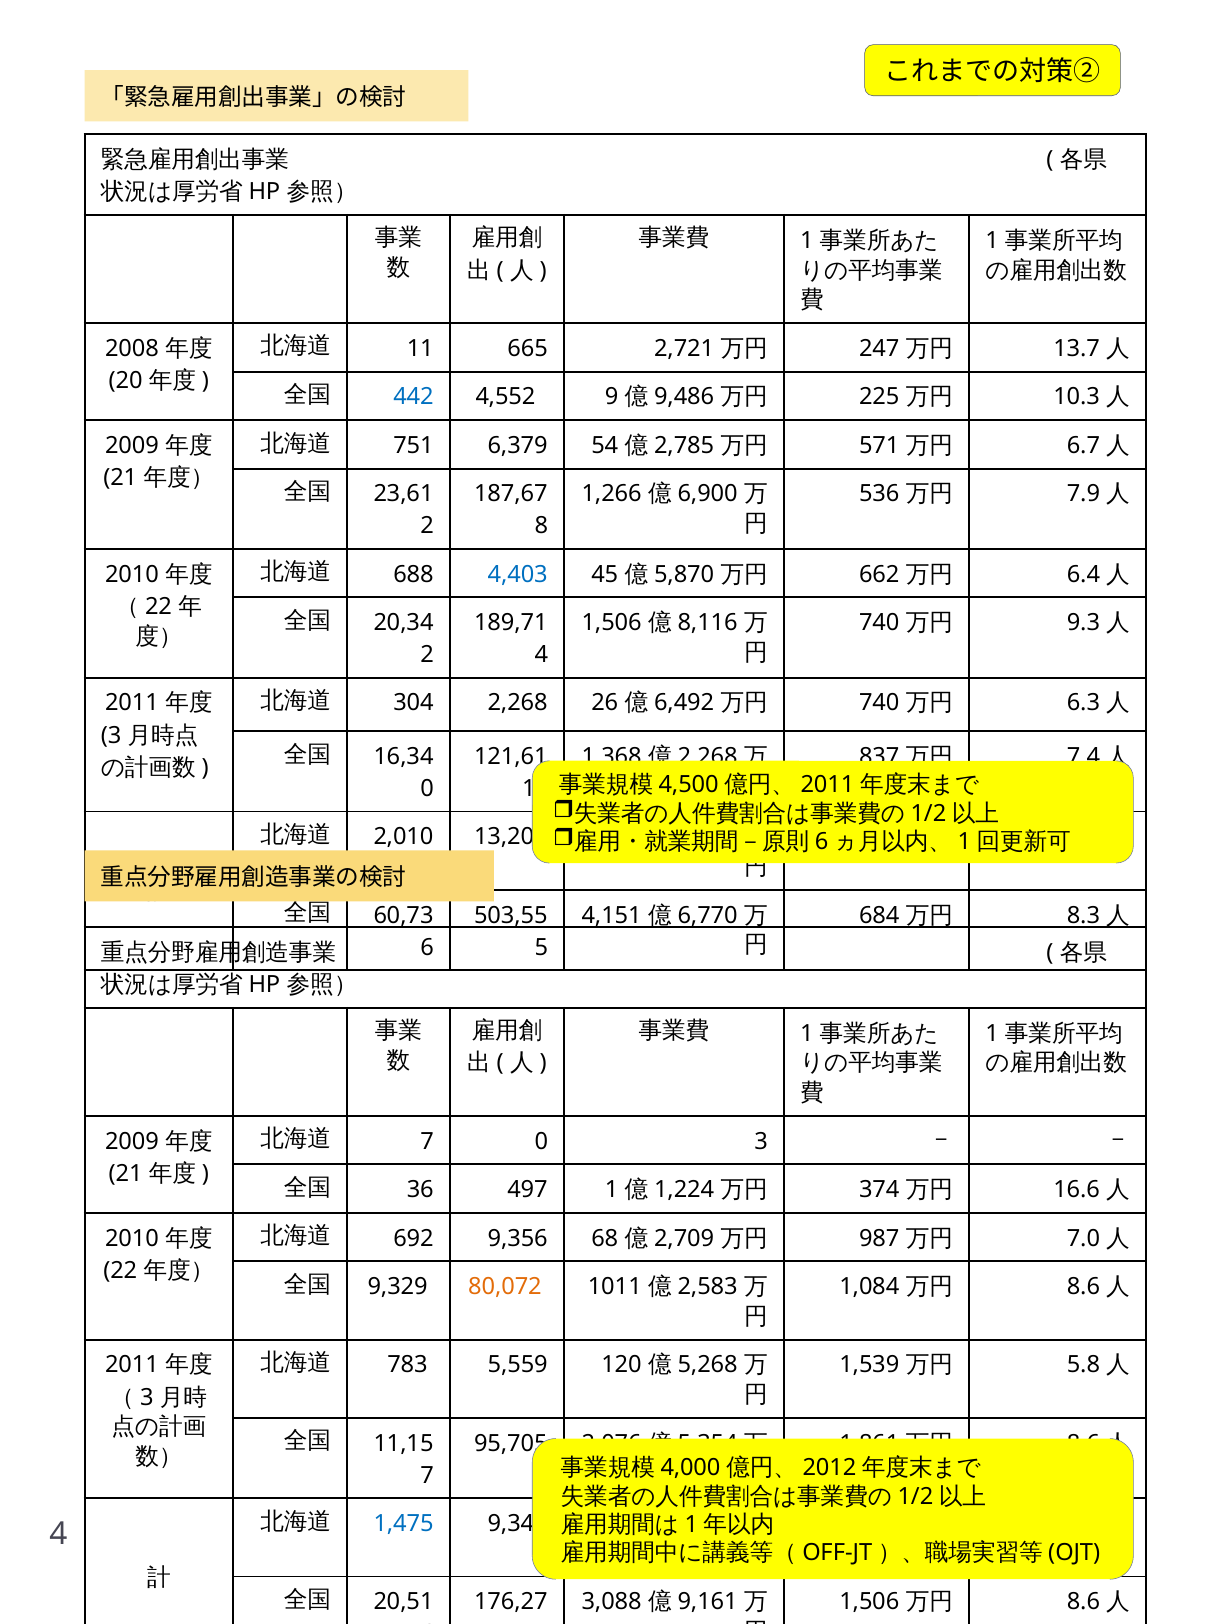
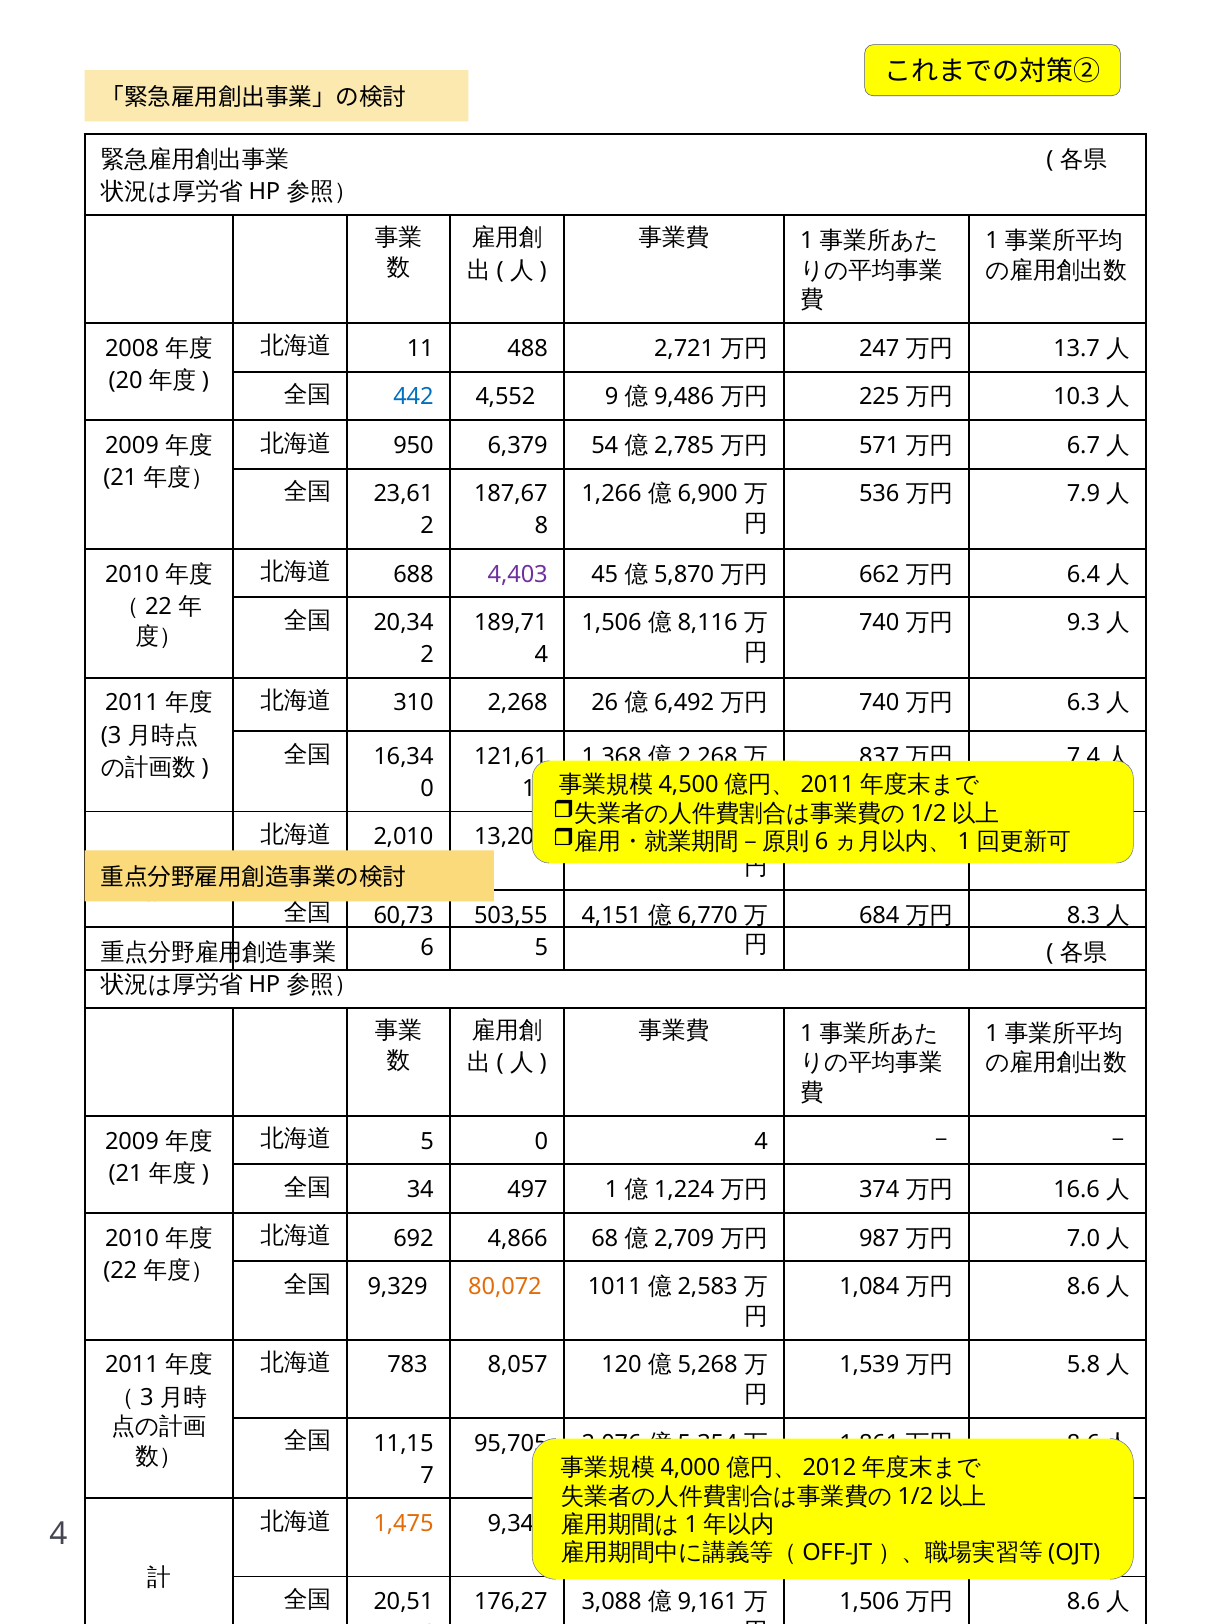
665: 665 -> 488 (528, 349)
751: 751 -> 950 (413, 446)
4,403 colour: blue -> purple (518, 574)
304: 304 -> 310 (413, 703)
7: 7 -> 5 (427, 1141)
0 3: 3 -> 4 (761, 1141)
36: 36 -> 34 (420, 1190)
9,356: 9,356 -> 4,866 (518, 1238)
5,559: 5,559 -> 8,057 (518, 1365)
1,475 colour: blue -> orange (404, 1524)
